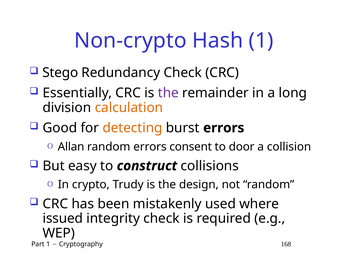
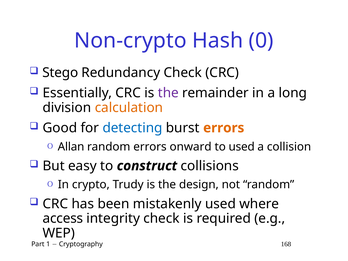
Hash 1: 1 -> 0 (261, 41)
detecting colour: orange -> blue (132, 128)
errors colour: black -> orange (224, 128)
consent: consent -> onward (191, 147)
to door: door -> used (242, 147)
issued: issued -> access (63, 218)
